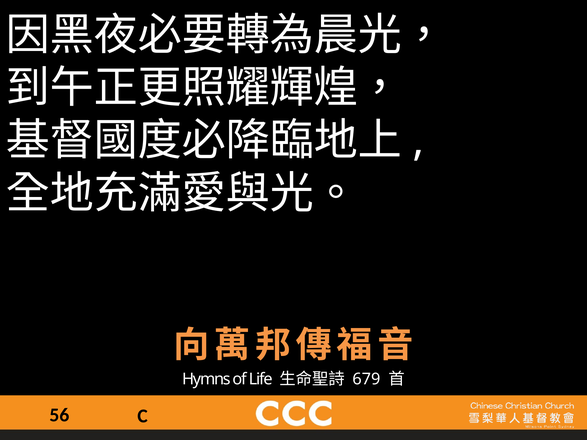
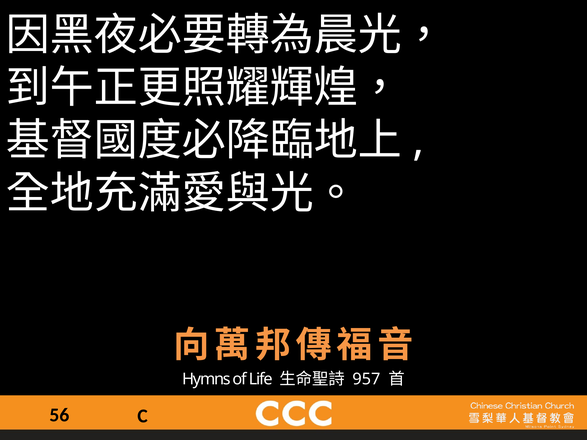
679: 679 -> 957 (366, 379)
